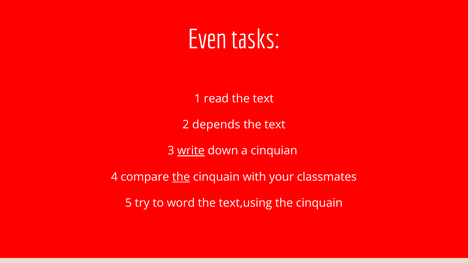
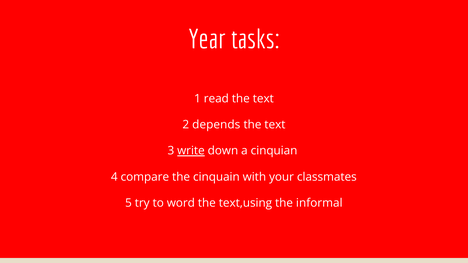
Even: Even -> Year (207, 40)
the underline: present -> none (181, 177)
text,using the cinquain: cinquain -> informal (319, 203)
